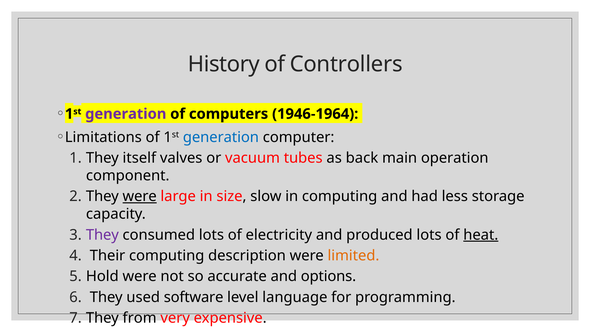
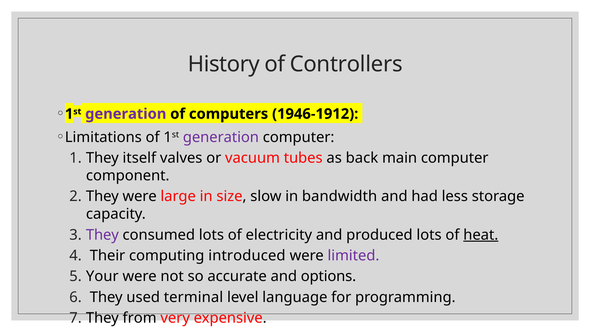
1946-1964: 1946-1964 -> 1946-1912 (315, 114)
generation colour: blue -> purple (221, 137)
main operation: operation -> computer (455, 158)
were underline: present -> none (140, 196)
in computing: computing -> bandwidth (340, 196)
description: description -> introduced (247, 256)
limited colour: orange -> purple (353, 256)
Hold: Hold -> Your (102, 276)
software: software -> terminal (193, 297)
